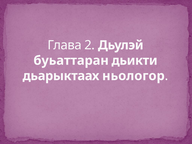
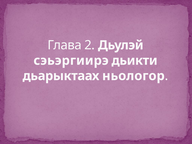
буьаттаран: буьаттаран -> сэьэргиирэ (71, 61)
